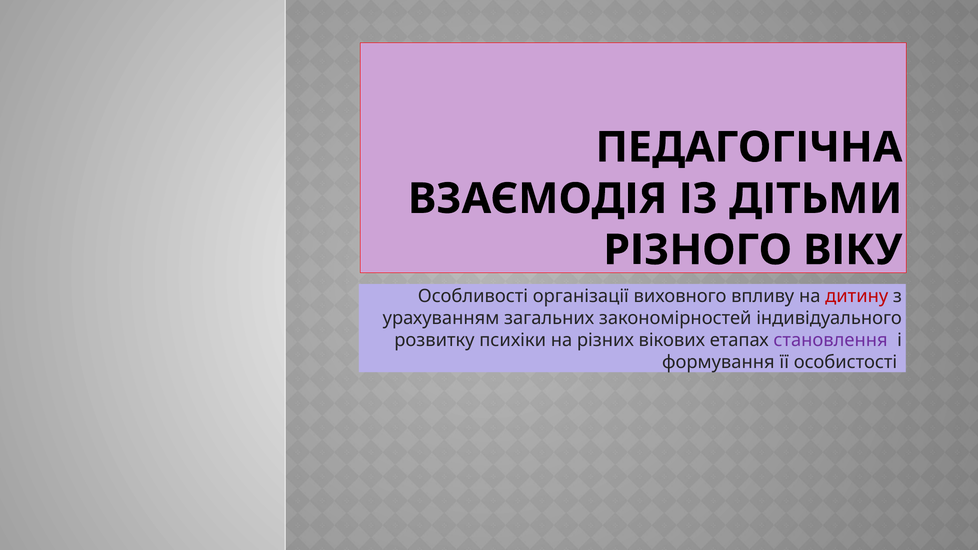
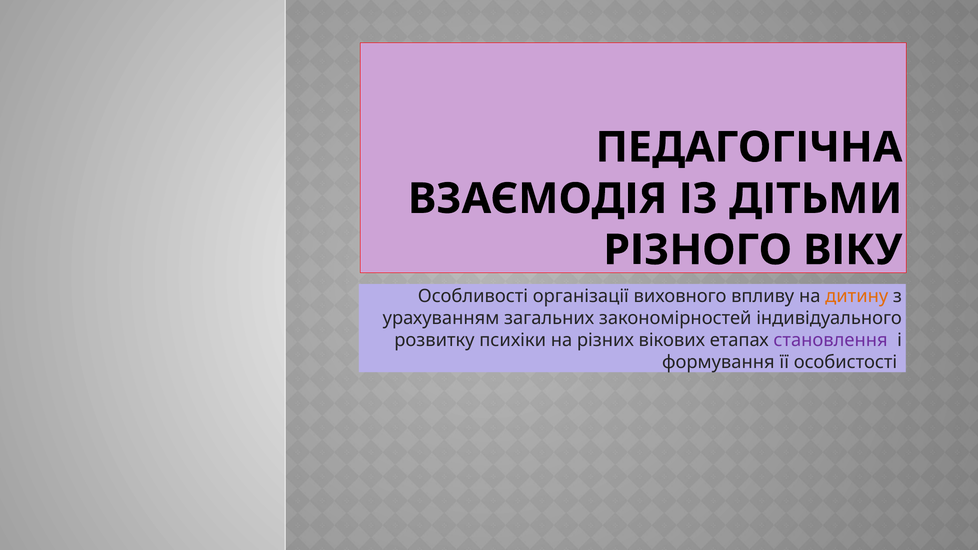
дитину colour: red -> orange (857, 296)
